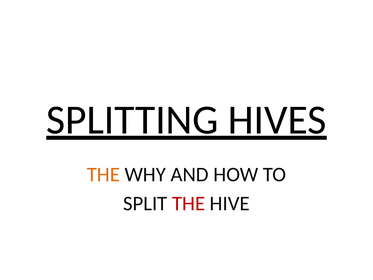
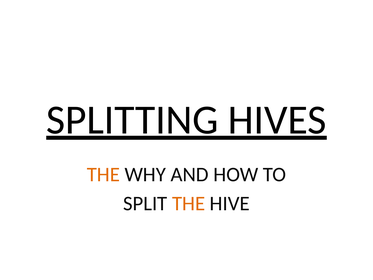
THE colour: red -> orange (189, 203)
